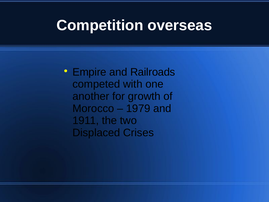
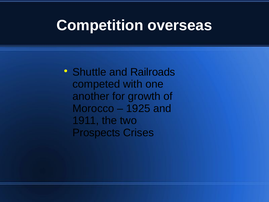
Empire: Empire -> Shuttle (89, 72)
1979: 1979 -> 1925 (138, 108)
Displaced: Displaced -> Prospects (96, 132)
